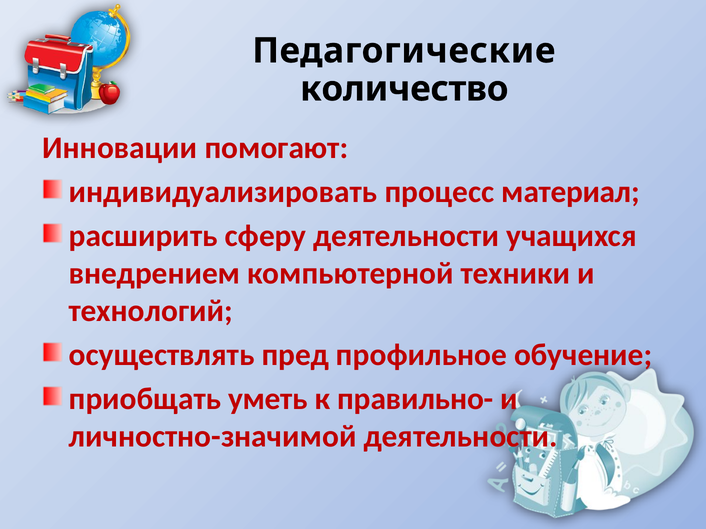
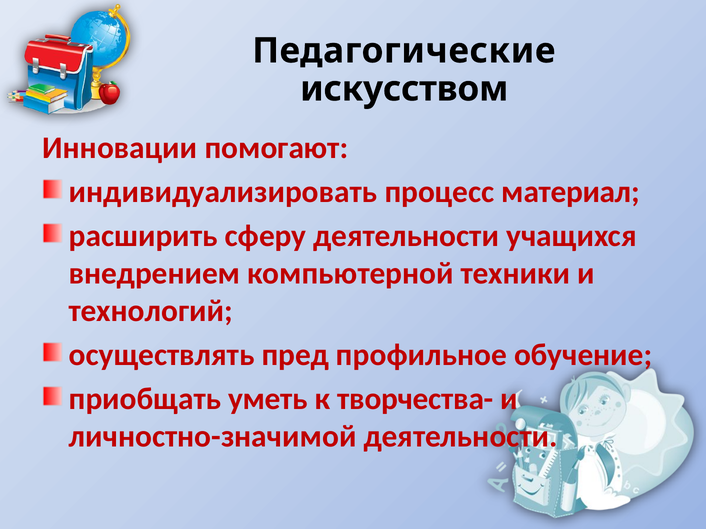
количество: количество -> искусством (404, 89)
правильно-: правильно- -> творчества- (415, 399)
